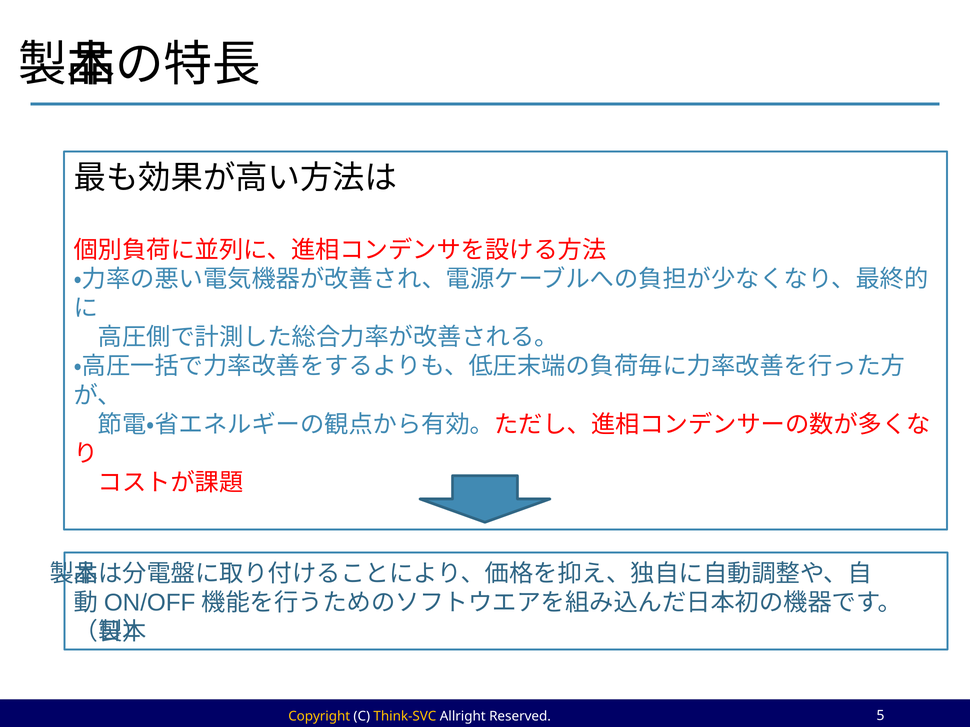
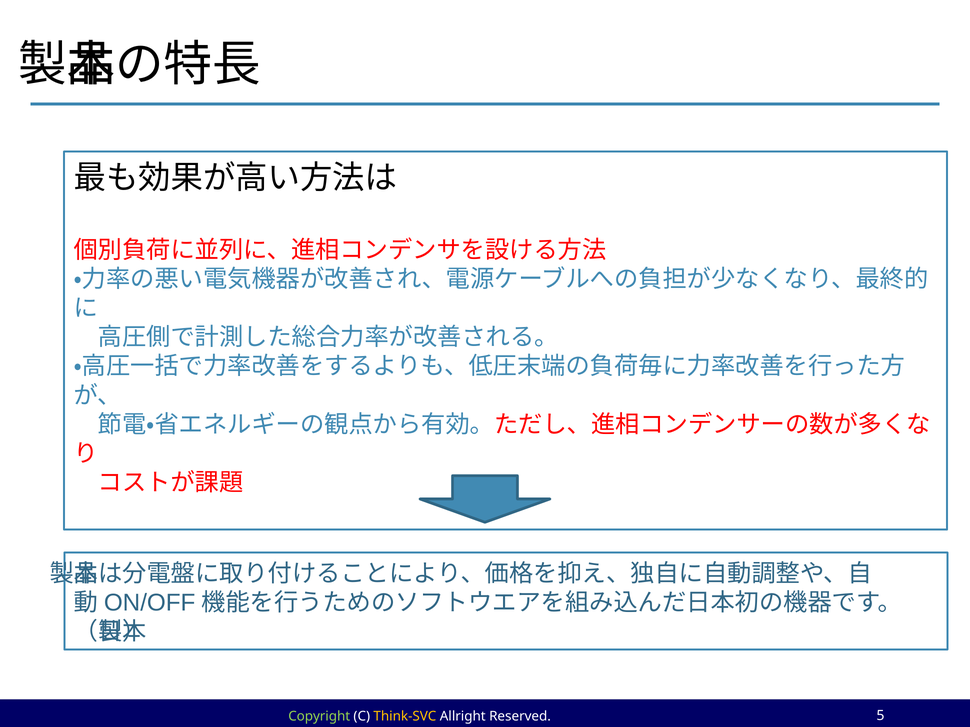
Copyright colour: yellow -> light green (319, 717)
